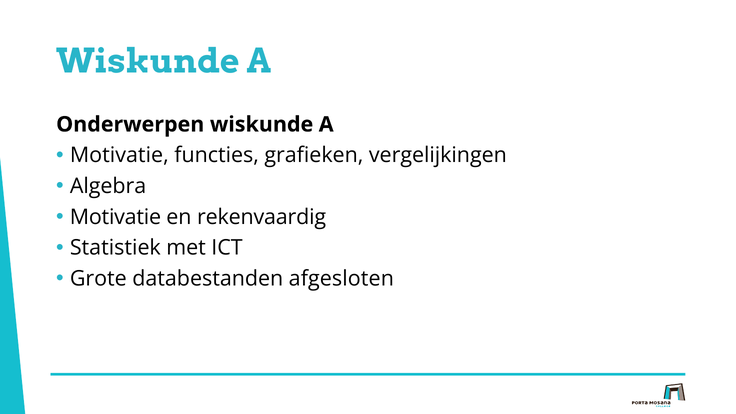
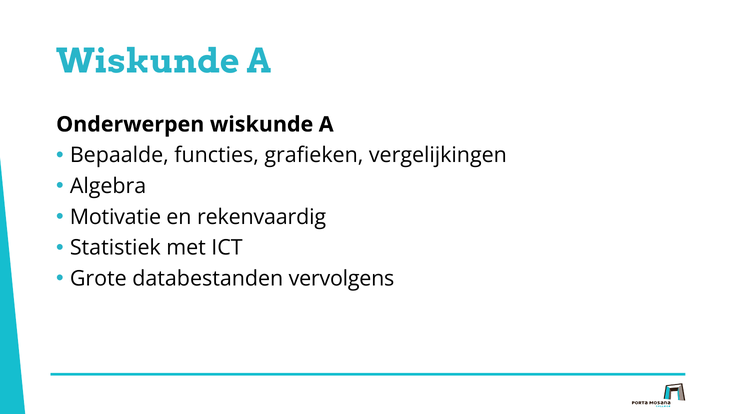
Motivatie: Motivatie -> Bepaalde (119, 155)
afgesloten: afgesloten -> vervolgens (341, 279)
